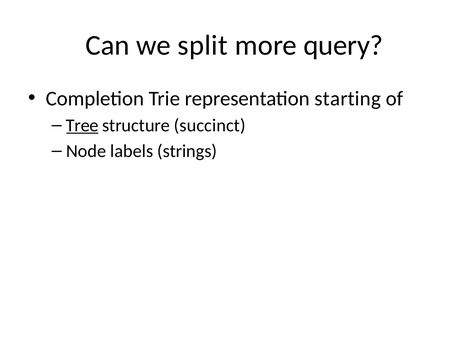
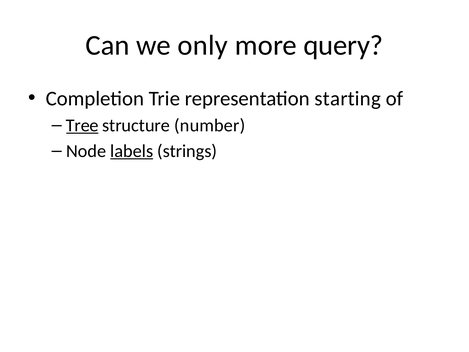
split: split -> only (203, 45)
succinct: succinct -> number (210, 125)
labels underline: none -> present (132, 151)
